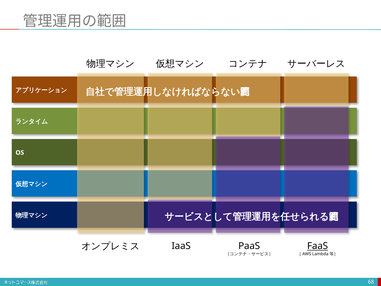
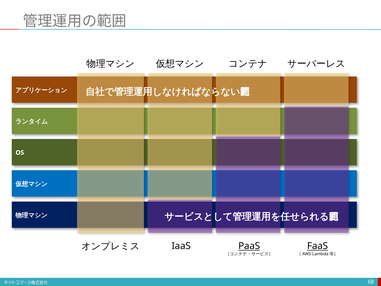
PaaS underline: none -> present (249, 246)
